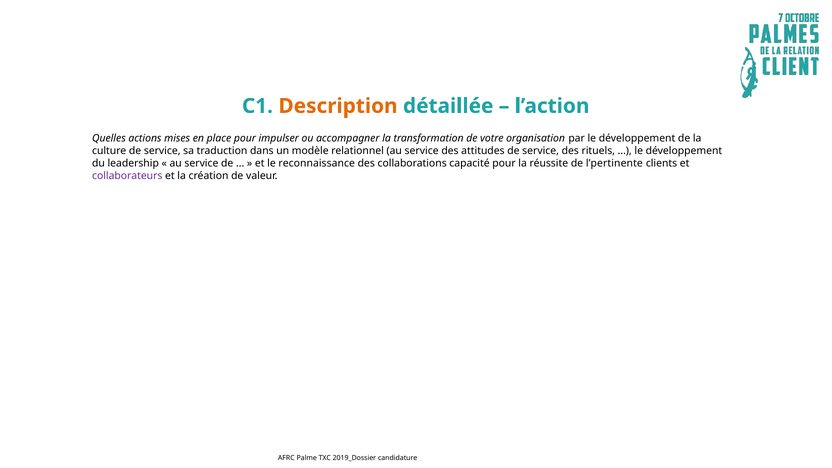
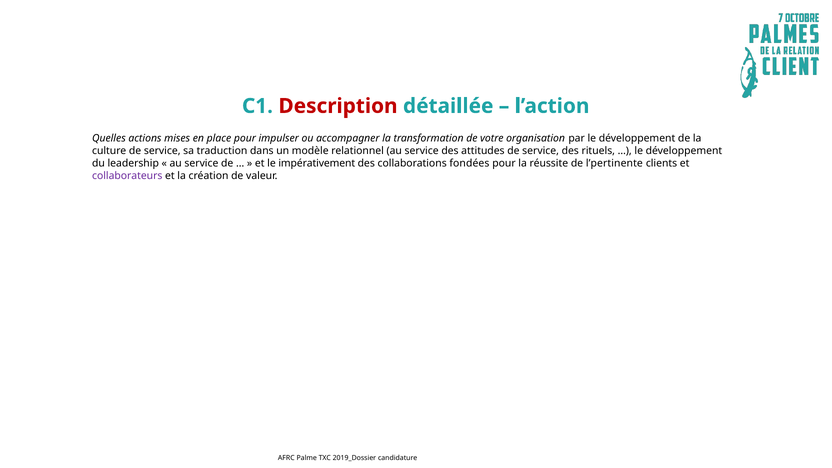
Description colour: orange -> red (338, 106)
reconnaissance: reconnaissance -> impérativement (317, 163)
capacité: capacité -> fondées (469, 163)
